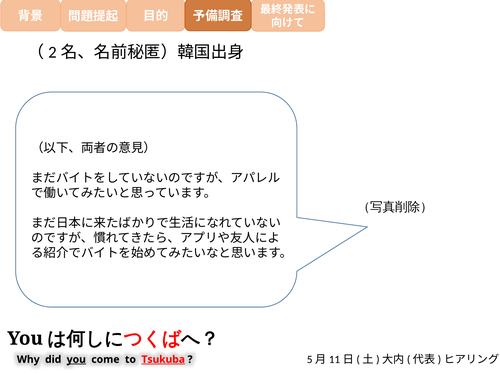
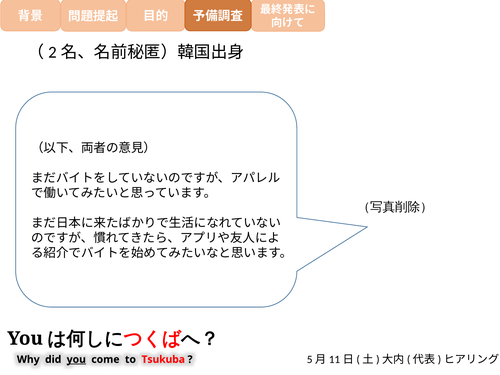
Tsukuba underline: present -> none (163, 359)
